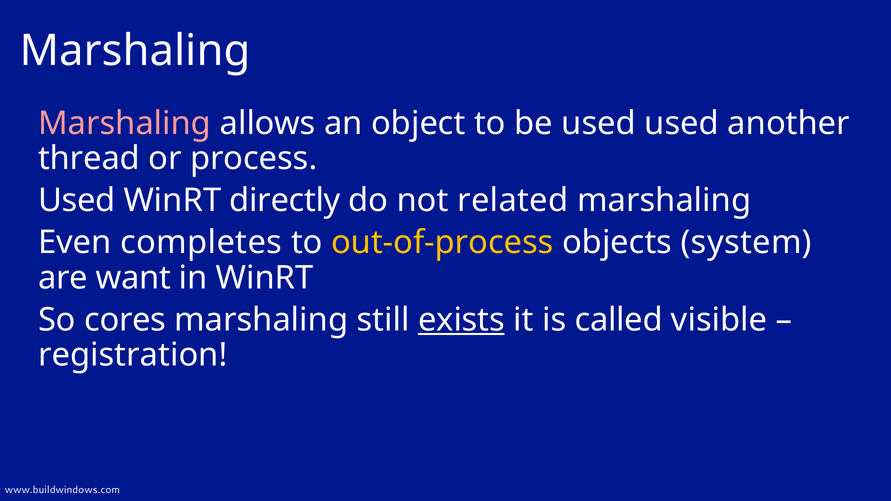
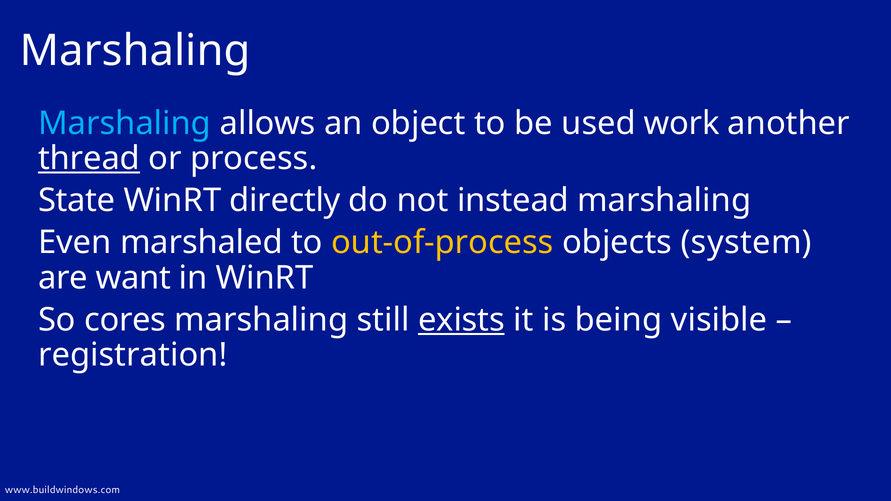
Marshaling colour: pink -> light blue (125, 123)
used used: used -> work (682, 123)
thread underline: none -> present (89, 159)
Used: Used -> State (77, 201)
related: related -> instead (513, 201)
completes: completes -> marshaled (201, 243)
called: called -> being (619, 320)
